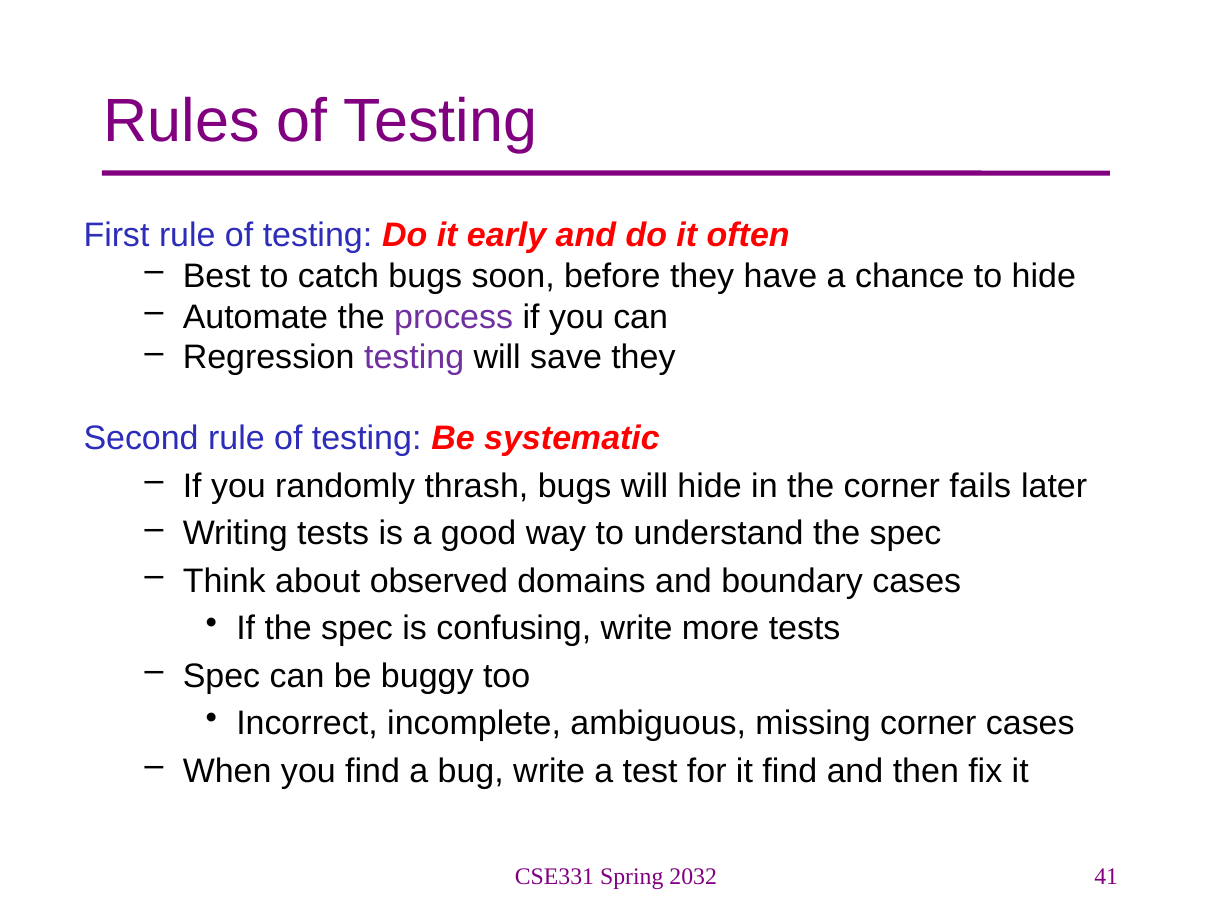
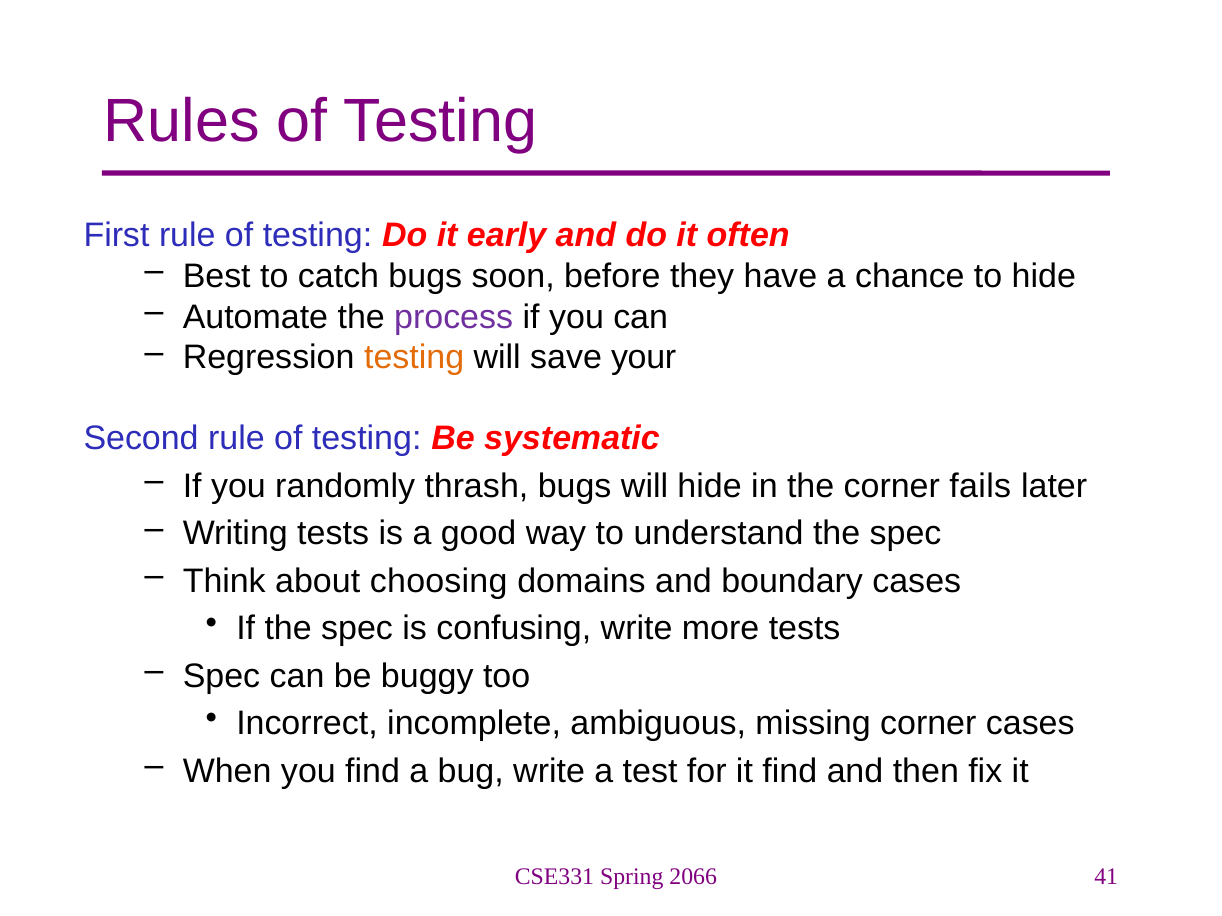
testing colour: purple -> orange (414, 358)
save they: they -> your (644, 358)
observed: observed -> choosing (439, 581)
2032: 2032 -> 2066 (693, 877)
